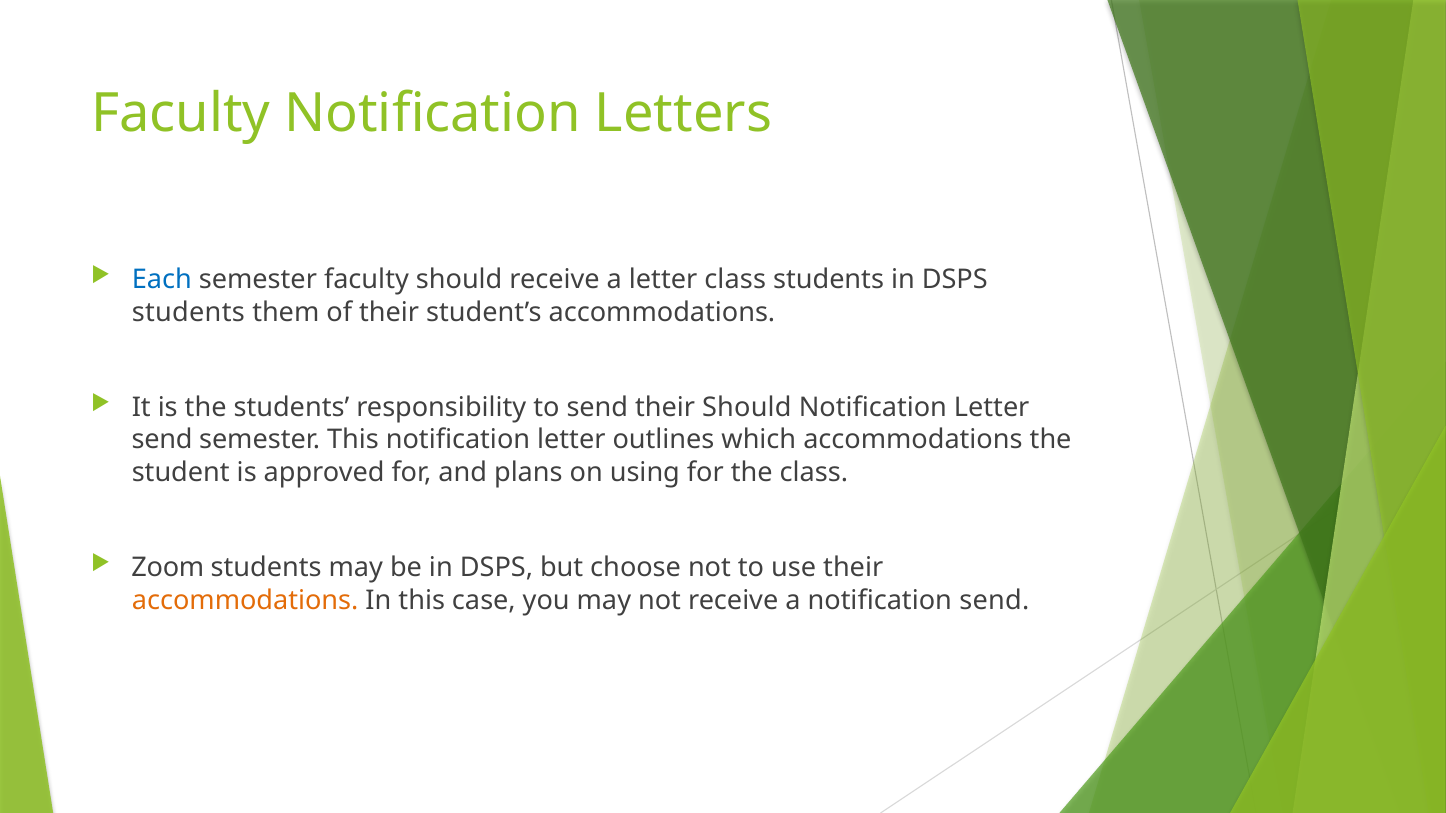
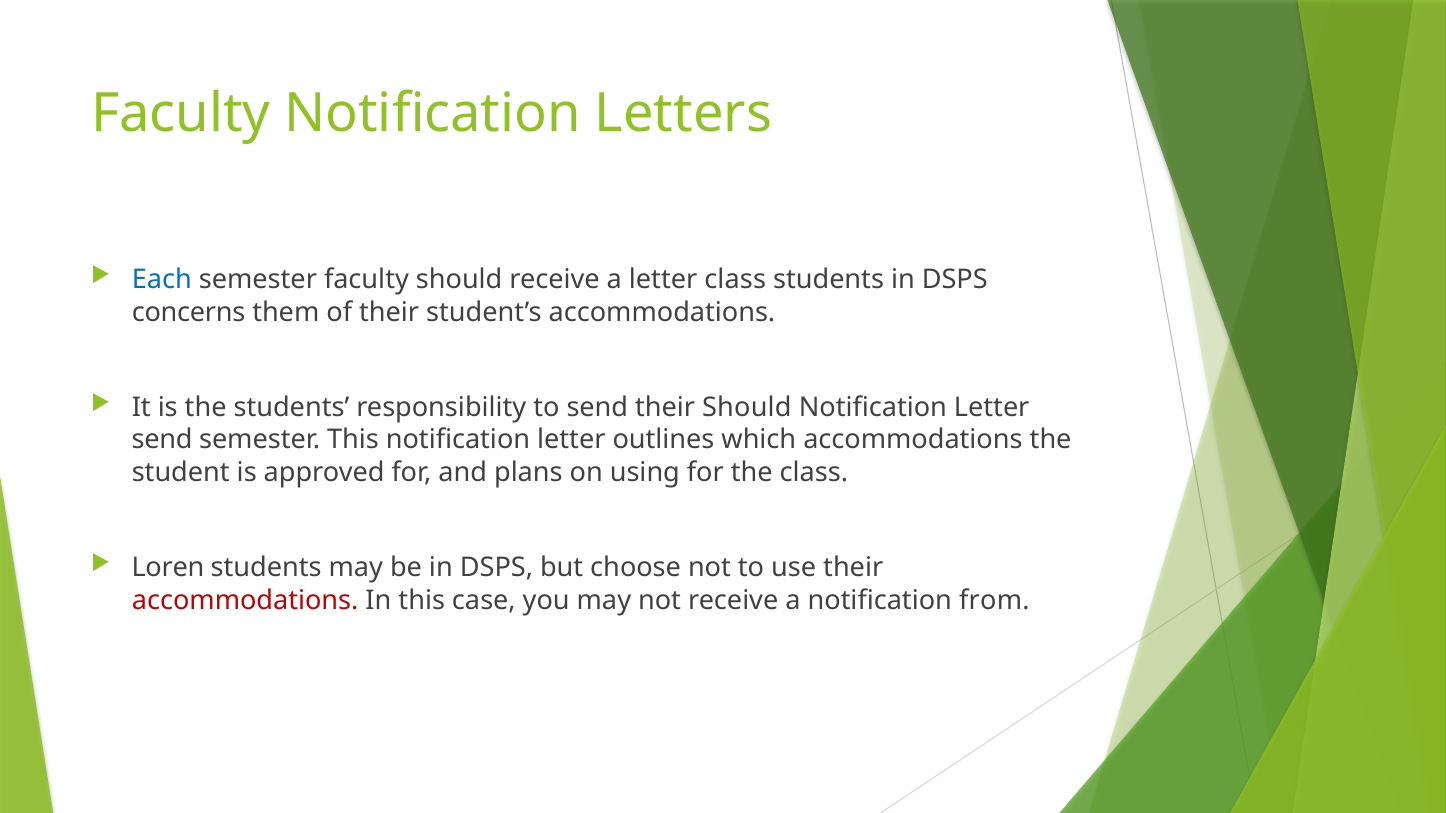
students: students -> concerns (189, 312)
Zoom: Zoom -> Loren (168, 568)
accommodations colour: orange -> red (245, 600)
notification send: send -> from (994, 600)
